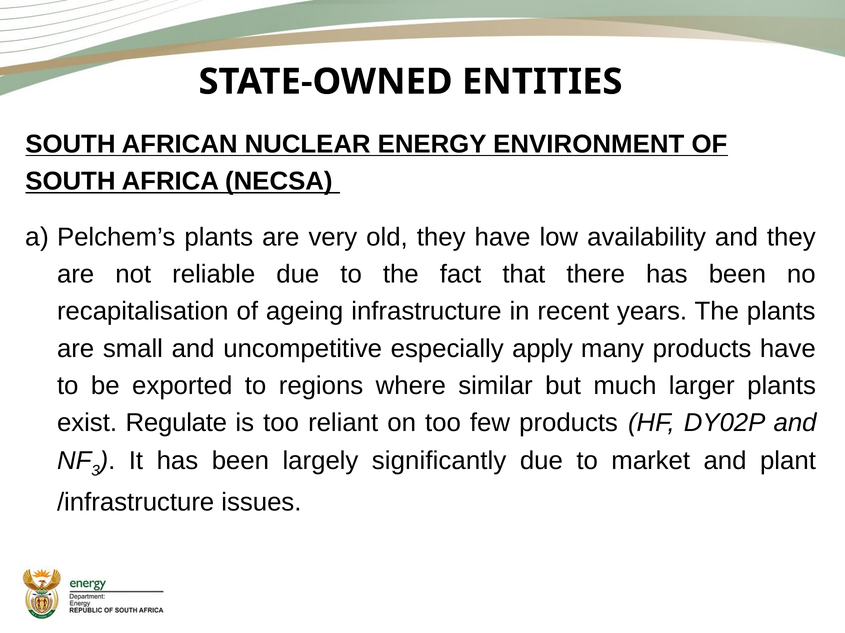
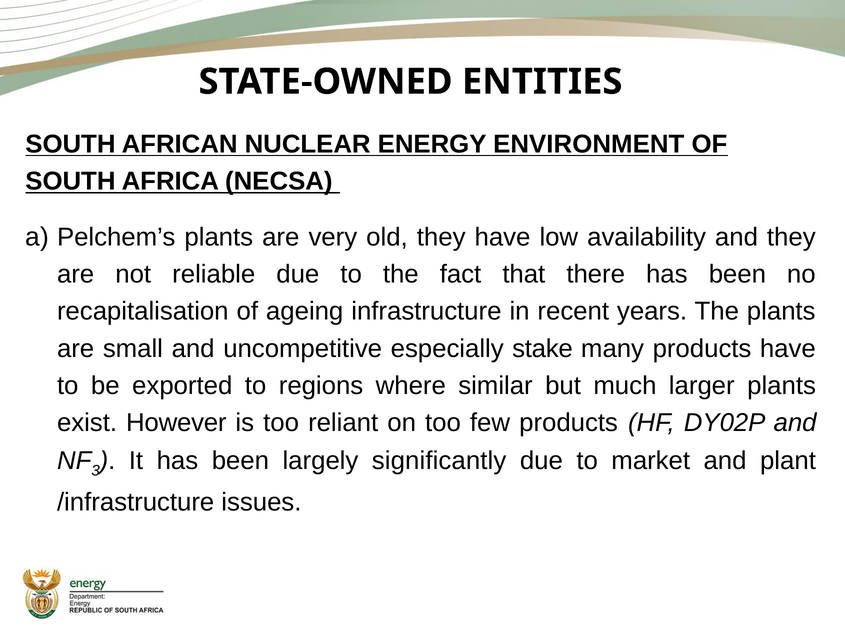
apply: apply -> stake (543, 349)
Regulate: Regulate -> However (176, 423)
